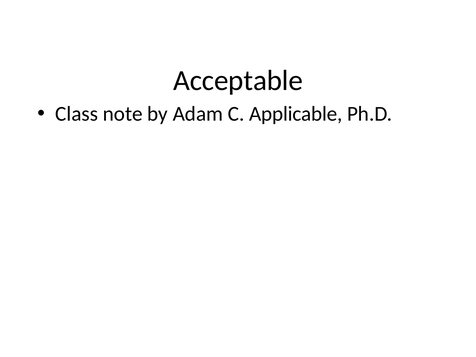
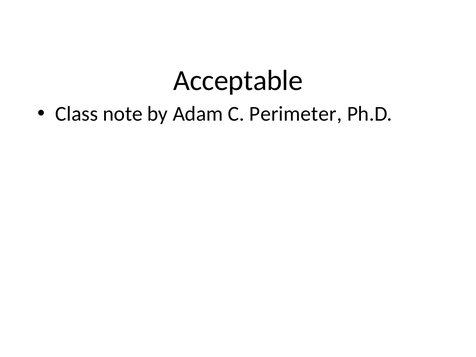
Applicable: Applicable -> Perimeter (296, 114)
